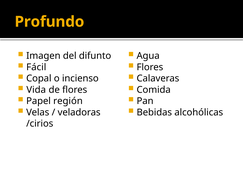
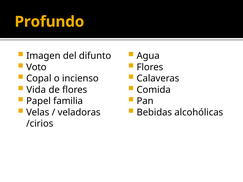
Fácil: Fácil -> Voto (36, 67)
región: región -> familia (68, 101)
